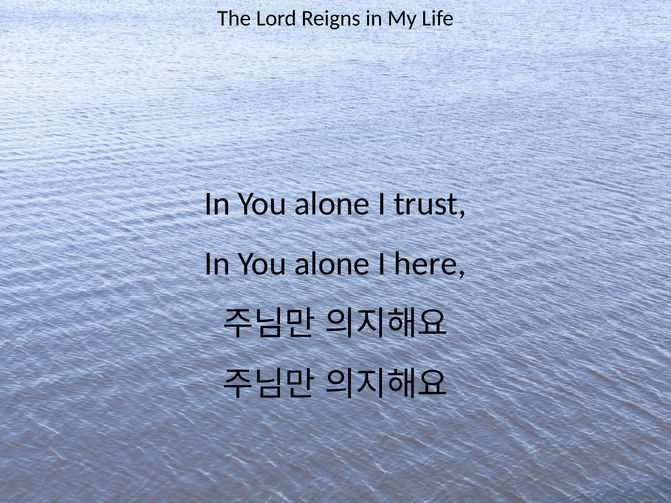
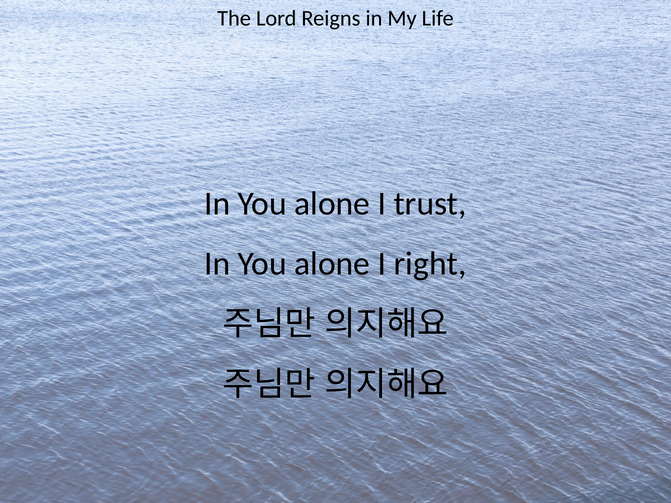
here: here -> right (430, 264)
